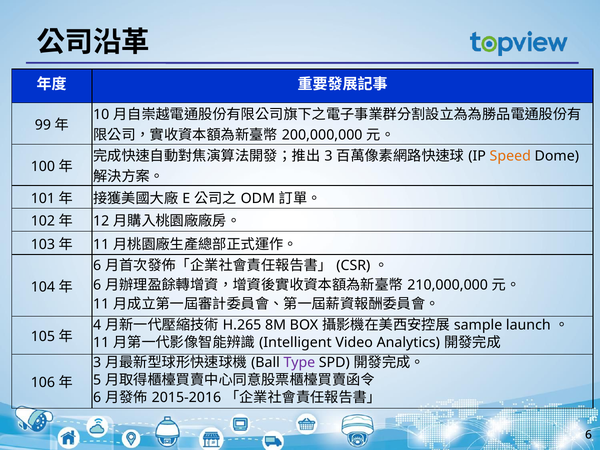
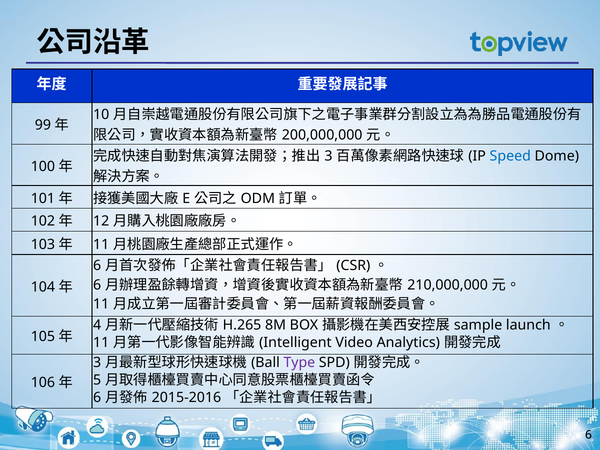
Speed colour: orange -> blue (510, 156)
